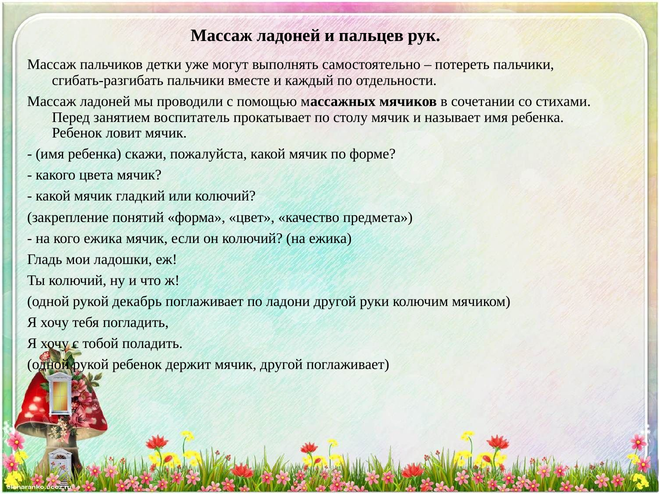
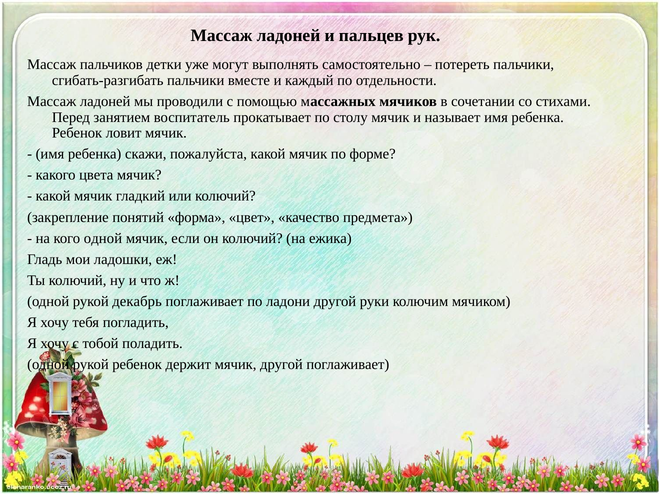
кого ежика: ежика -> одной (103, 238)
